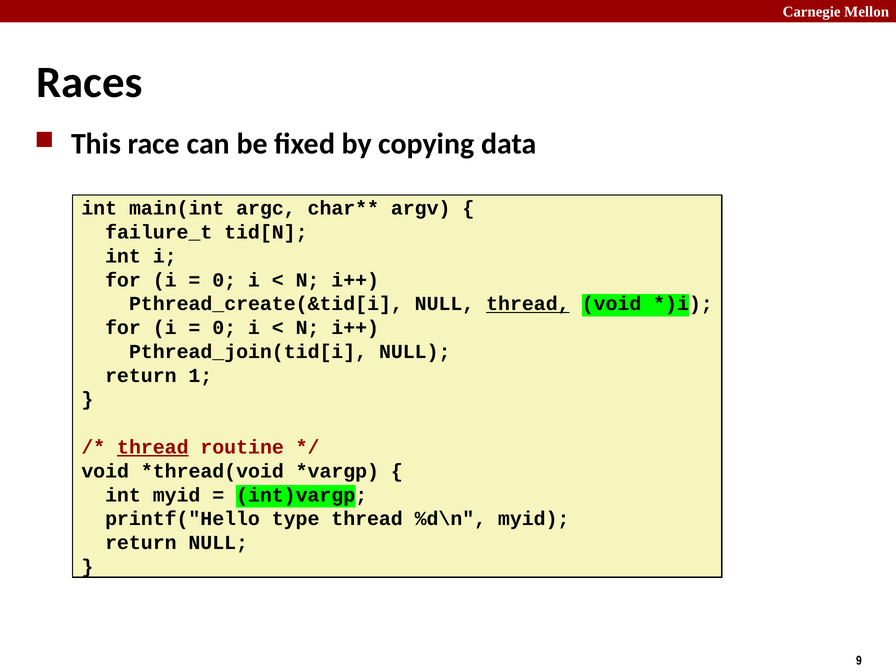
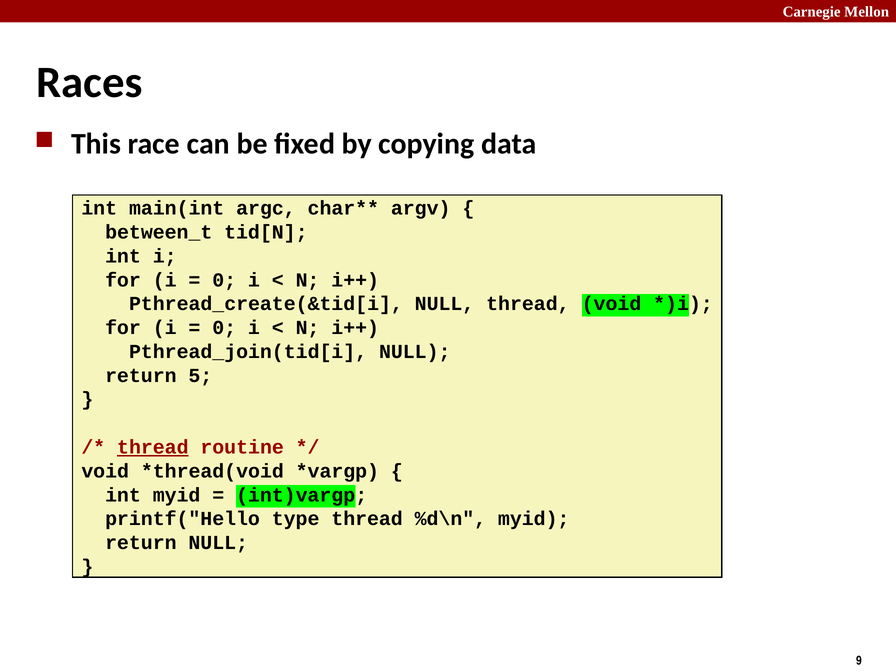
failure_t: failure_t -> between_t (159, 232)
thread underline: present -> none (528, 304)
1: 1 -> 5 (200, 376)
